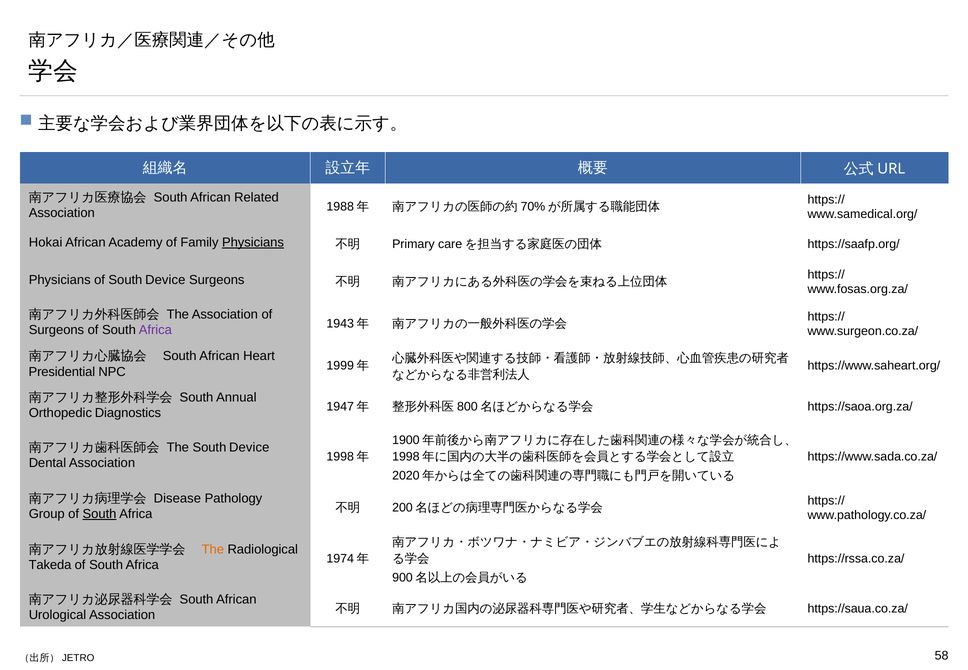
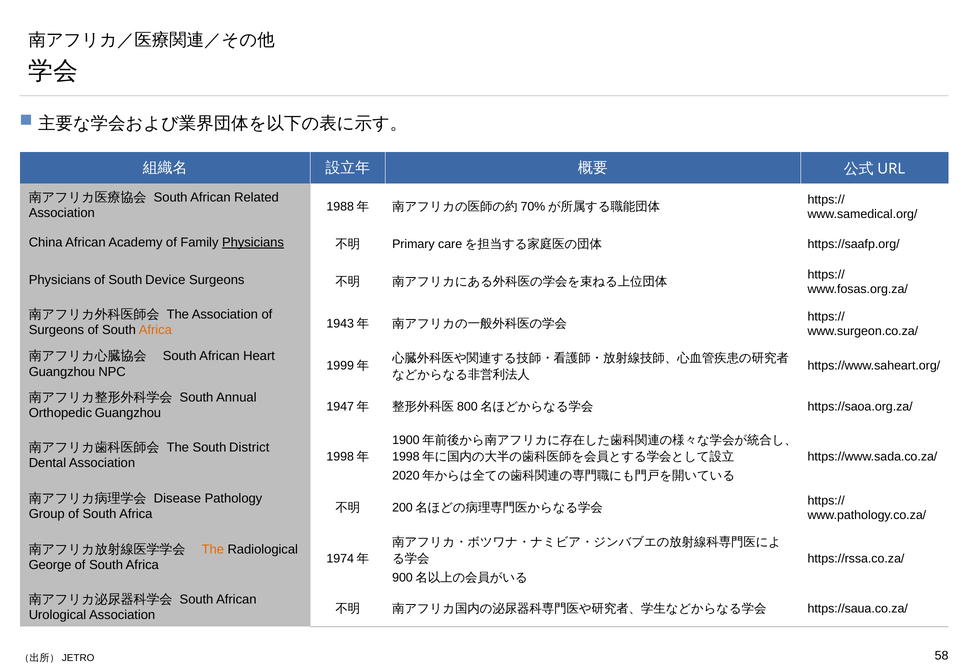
Hokai: Hokai -> China (46, 242)
Africa colour: purple -> orange (155, 330)
Presidential: Presidential -> Guangzhou (62, 372)
Orthopedic Diagnostics: Diagnostics -> Guangzhou (128, 413)
The South Device: Device -> District (249, 447)
South underline: present -> none (100, 514)
Takeda: Takeda -> George (50, 565)
